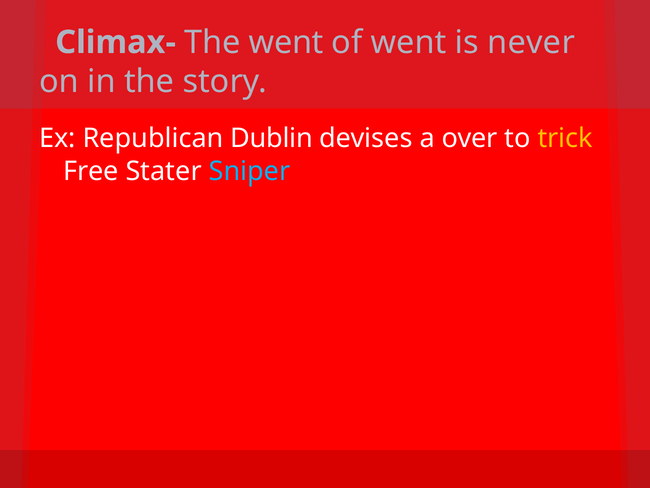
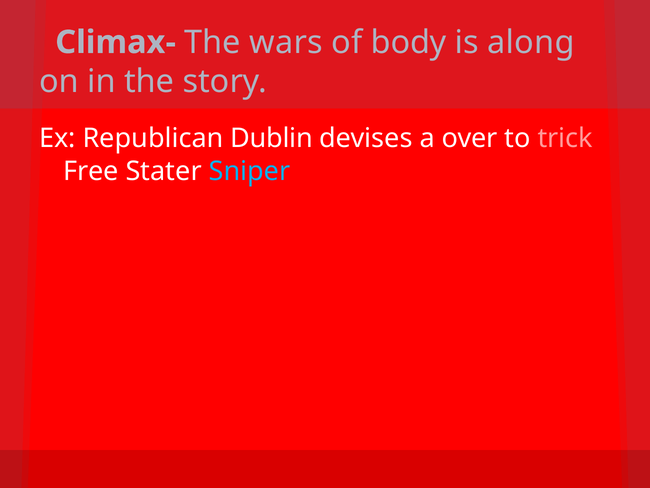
The went: went -> wars (286, 42)
of went: went -> body (409, 42)
never: never -> along (531, 42)
trick colour: yellow -> pink (565, 138)
